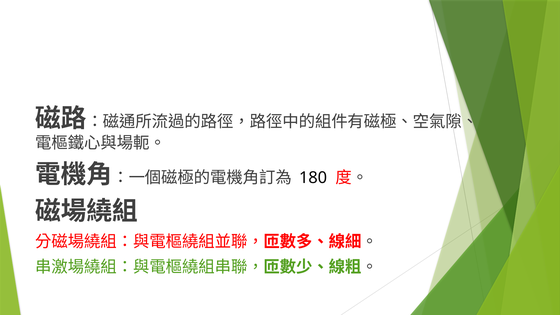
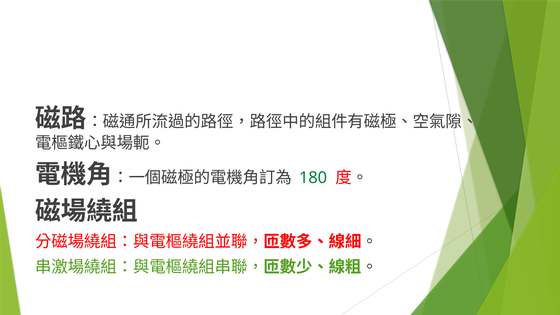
180 colour: black -> green (313, 178)
